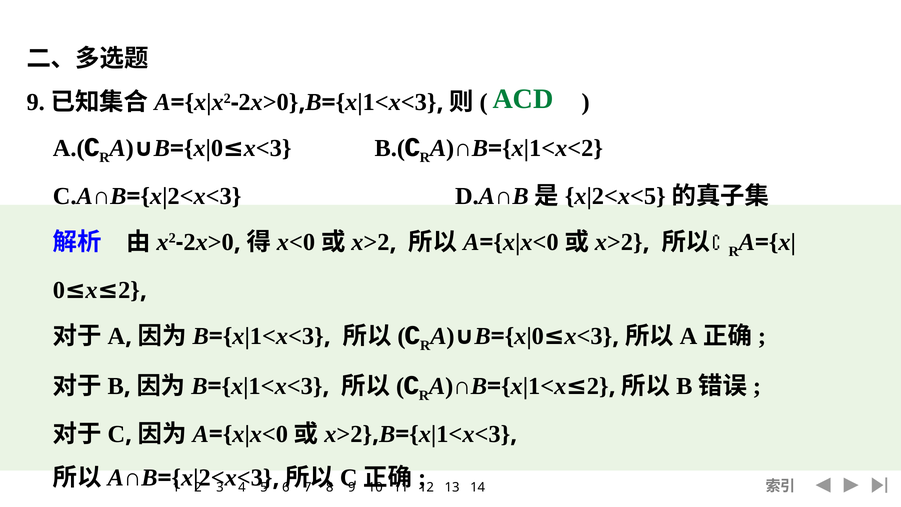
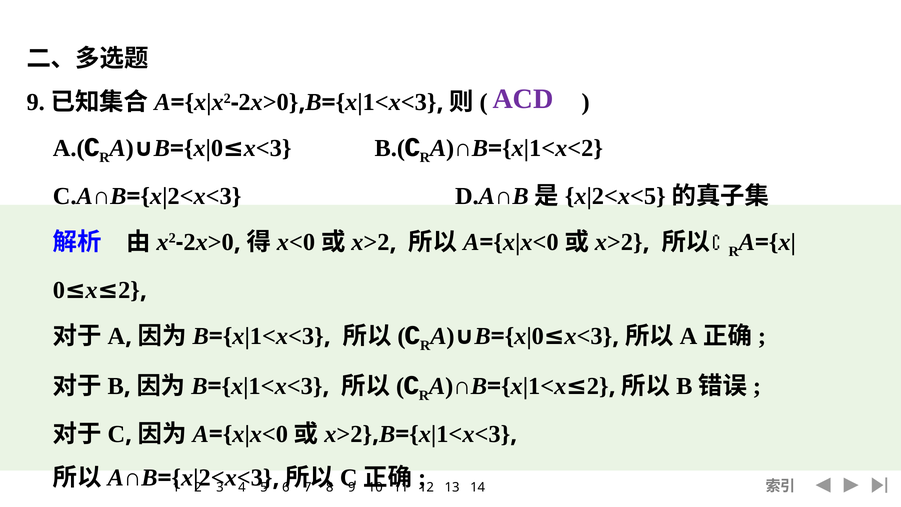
ACD colour: green -> purple (523, 99)
